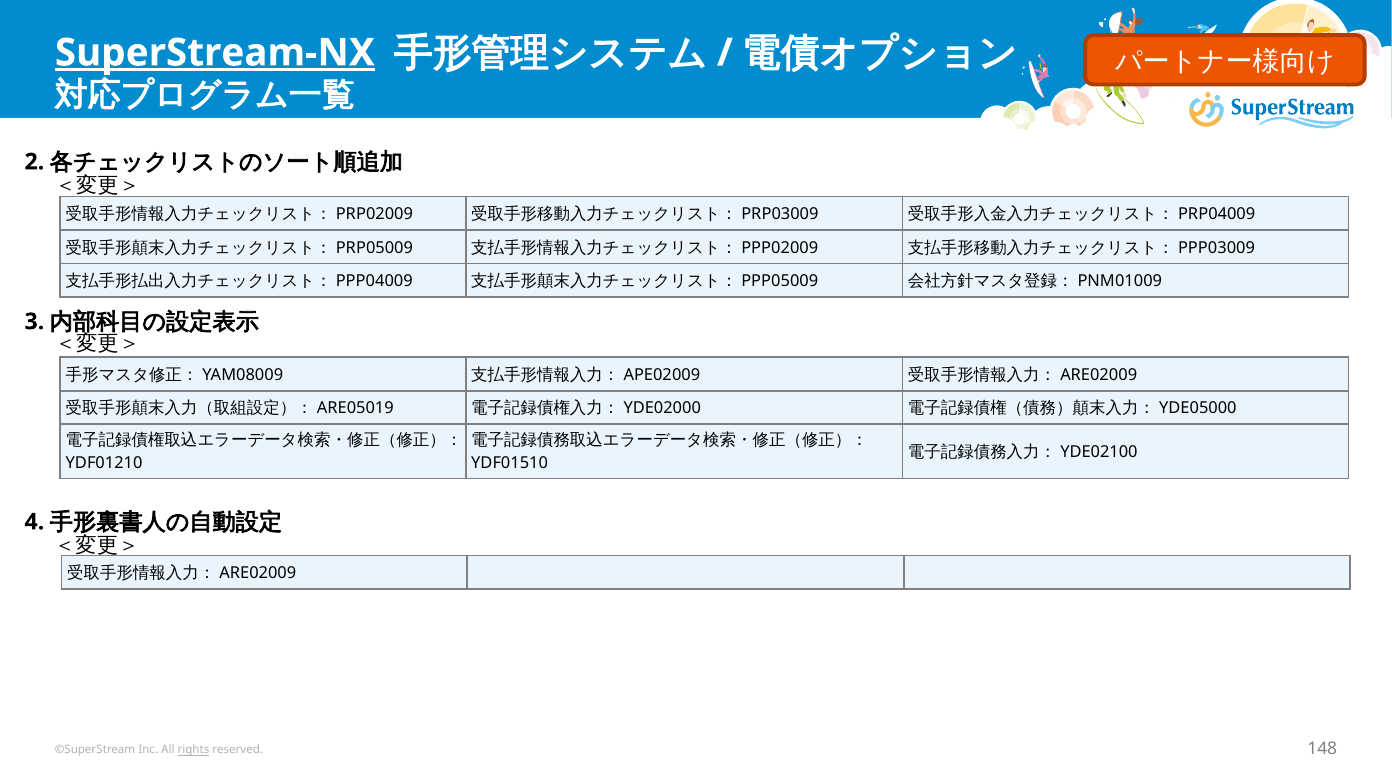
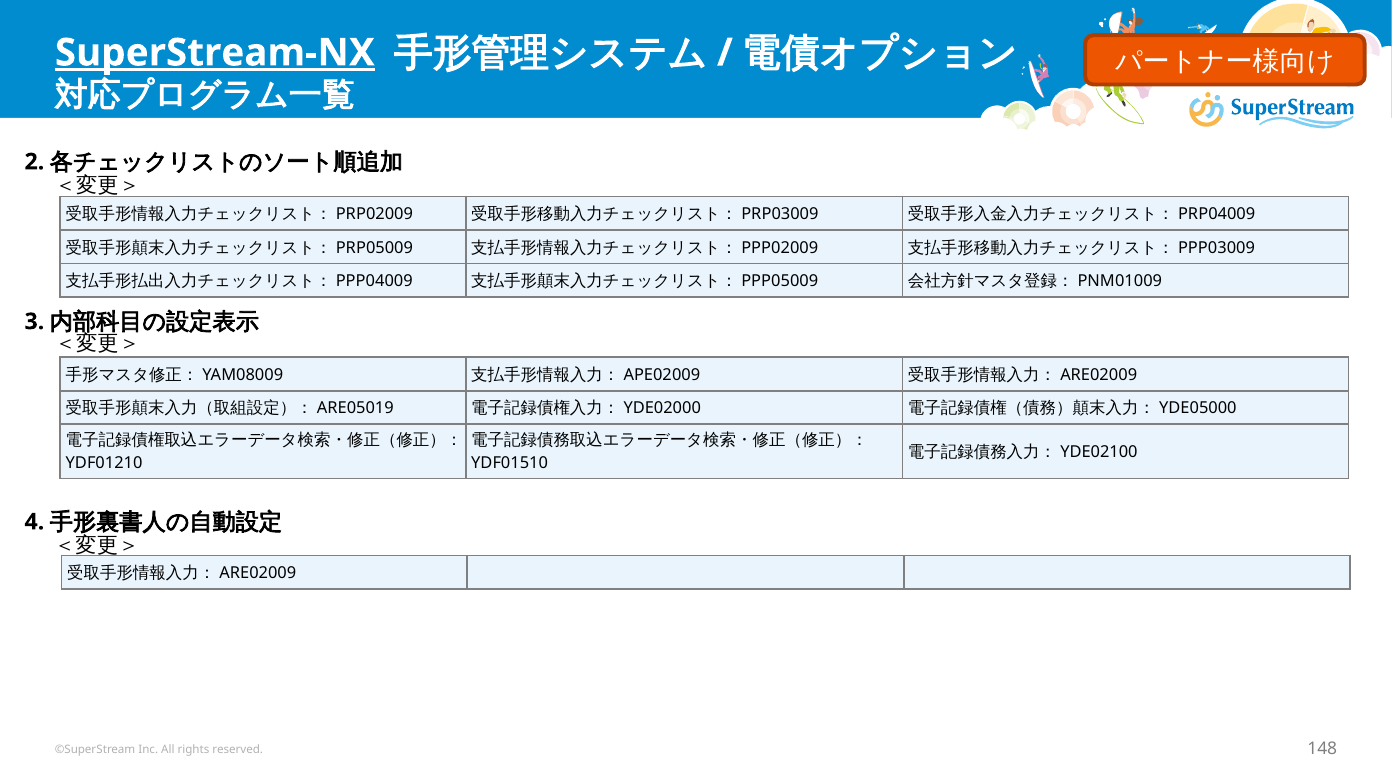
rights underline: present -> none (193, 750)
